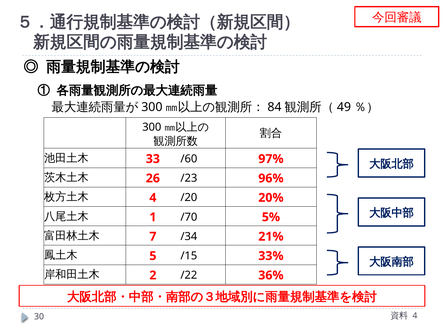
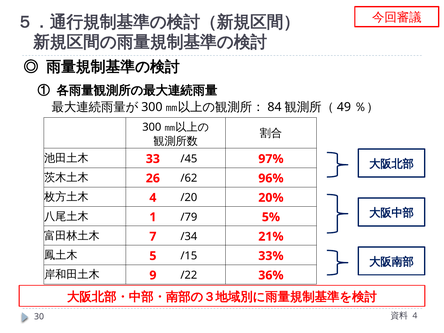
/60: /60 -> /45 (189, 159)
/23: /23 -> /62 (189, 178)
/70: /70 -> /79 (189, 217)
2: 2 -> 9 (153, 275)
